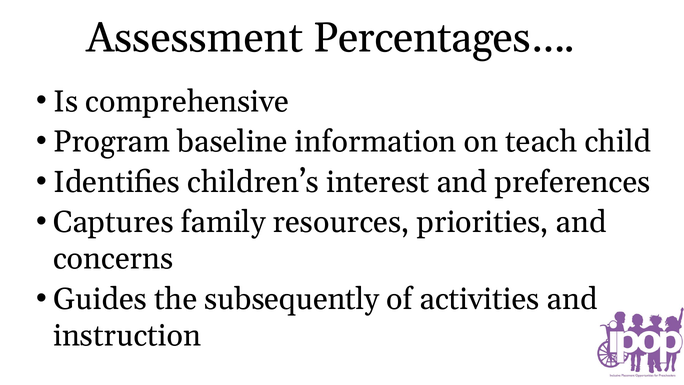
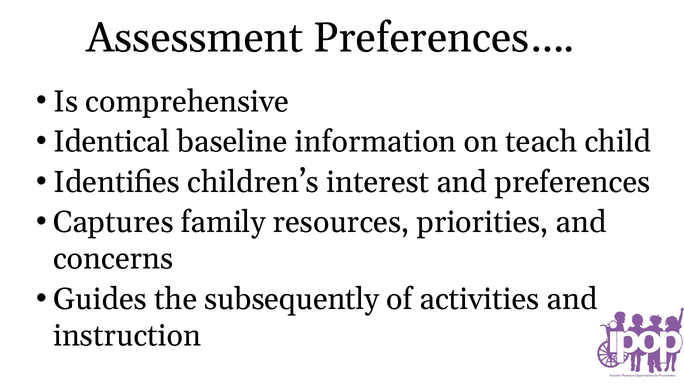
Percentages…: Percentages… -> Preferences… (444, 38)
Program: Program -> Identical (112, 142)
